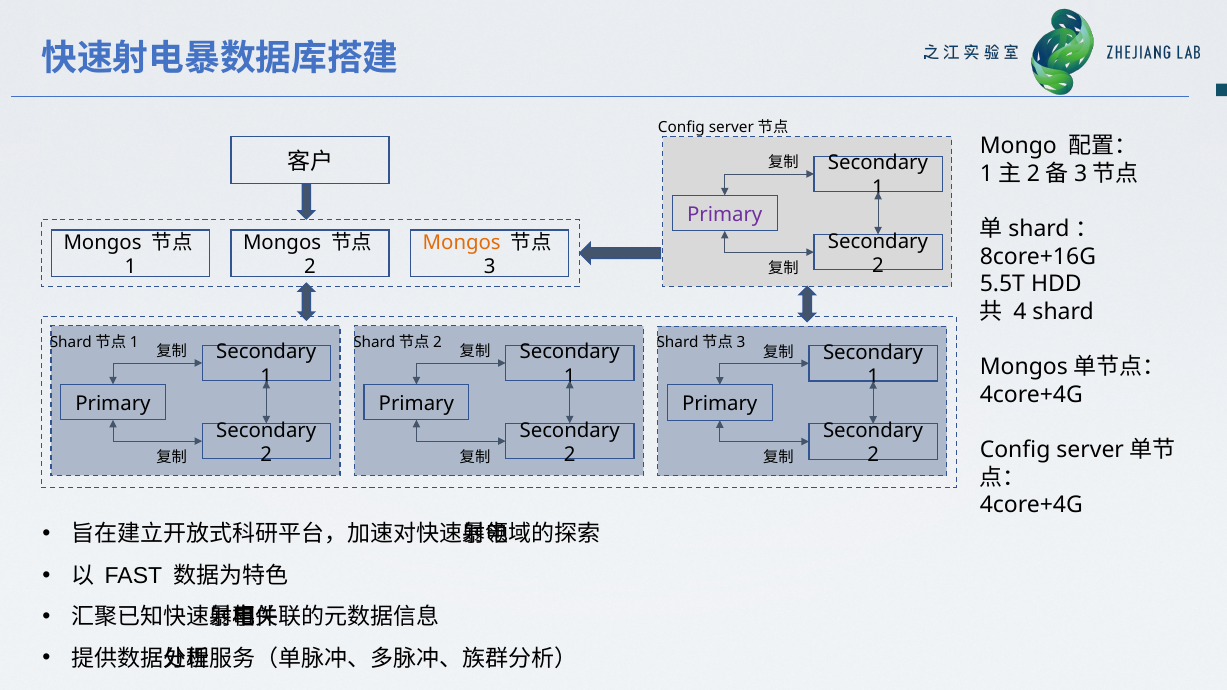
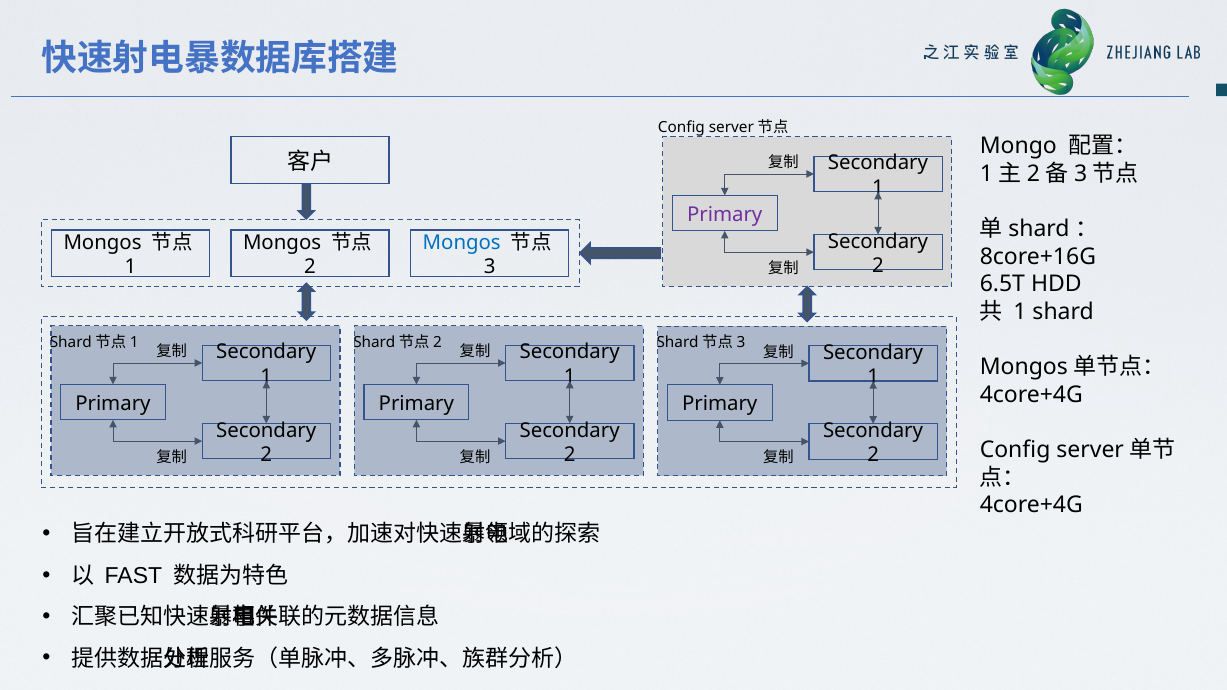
Mongos colour: orange -> blue (462, 243)
5.5T: 5.5T -> 6.5T (1002, 284)
4: 4 -> 1 (1020, 312)
